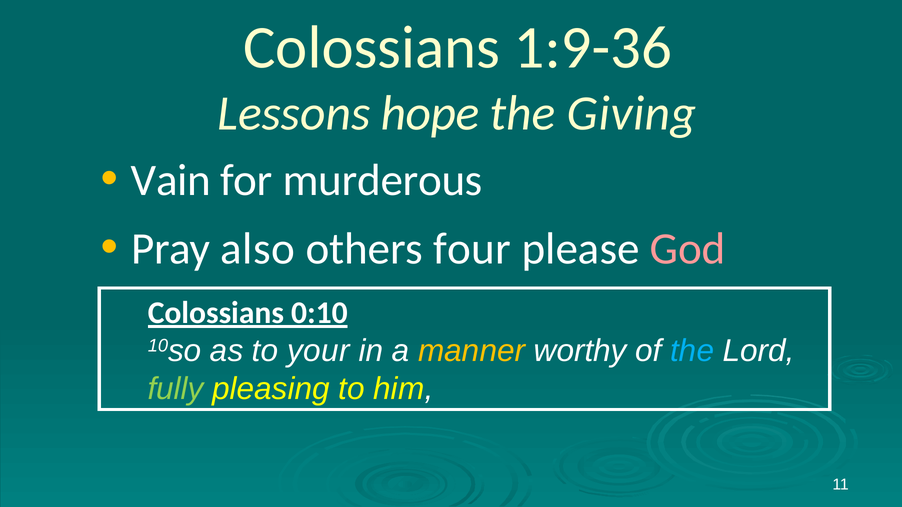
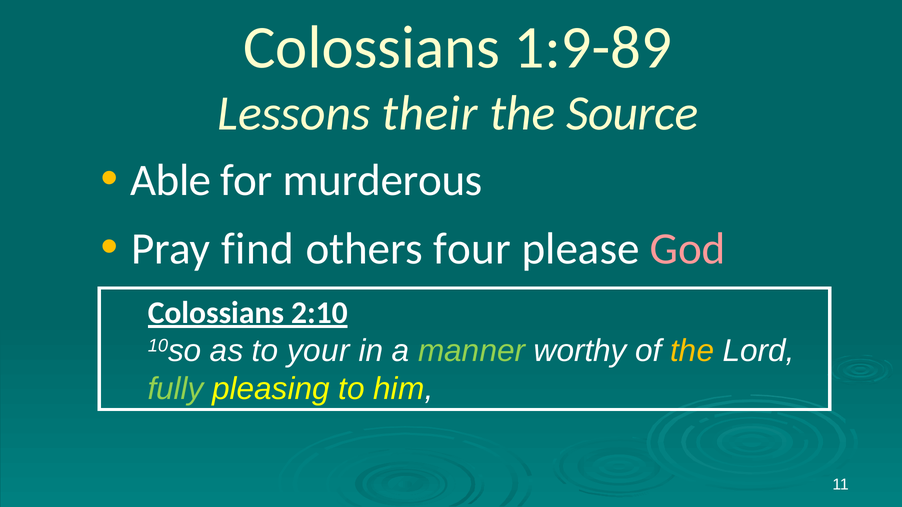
1:9-36: 1:9-36 -> 1:9-89 (593, 48)
hope: hope -> their (430, 113)
Giving: Giving -> Source (632, 113)
Vain: Vain -> Able (171, 181)
also: also -> find (258, 249)
0:10: 0:10 -> 2:10 (319, 313)
manner colour: yellow -> light green (472, 351)
the colour: light blue -> yellow (692, 351)
